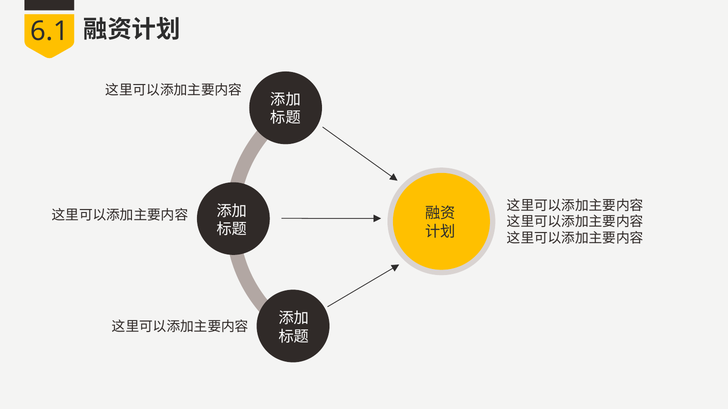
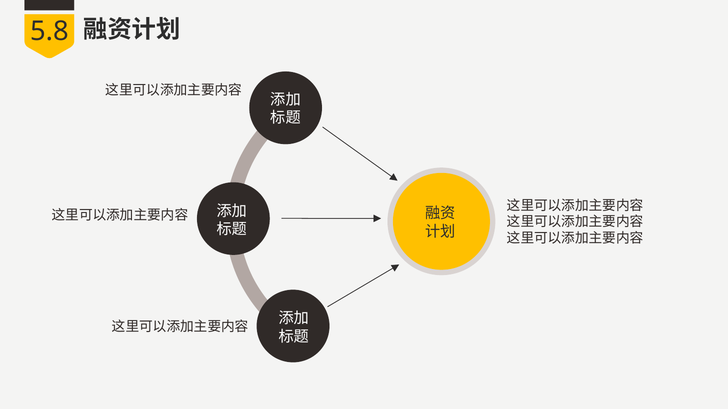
6.1: 6.1 -> 5.8 (49, 31)
